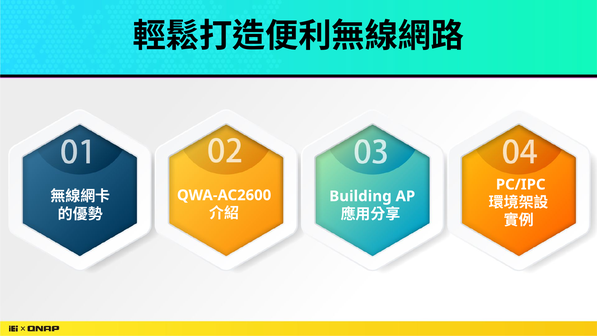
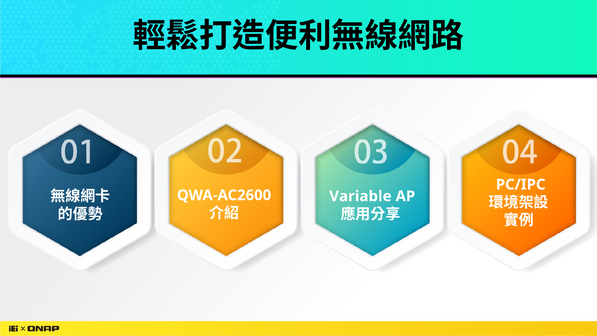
Building: Building -> Variable (360, 196)
